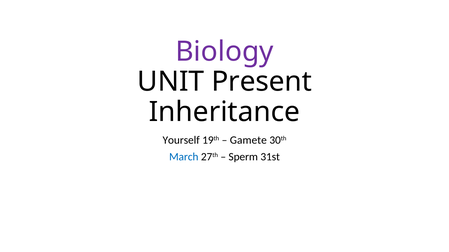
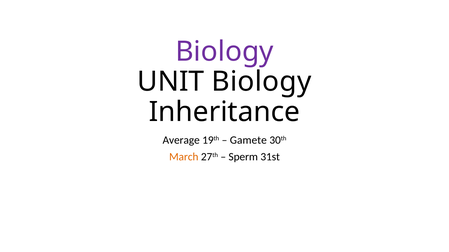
UNIT Present: Present -> Biology (261, 82)
Yourself: Yourself -> Average (181, 140)
March colour: blue -> orange (184, 157)
